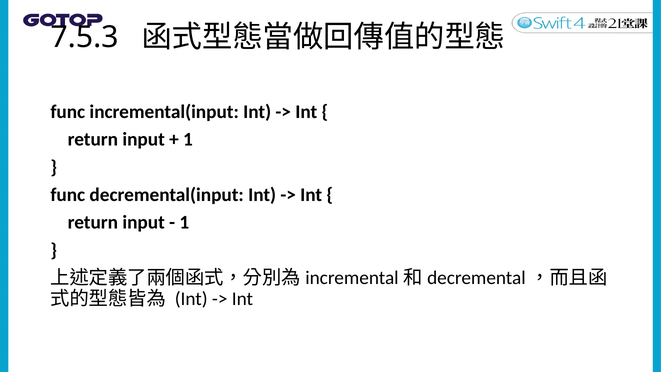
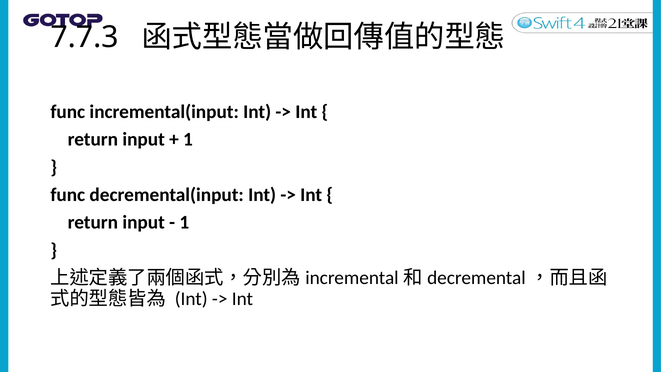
7.5.3: 7.5.3 -> 7.7.3 (84, 37)
